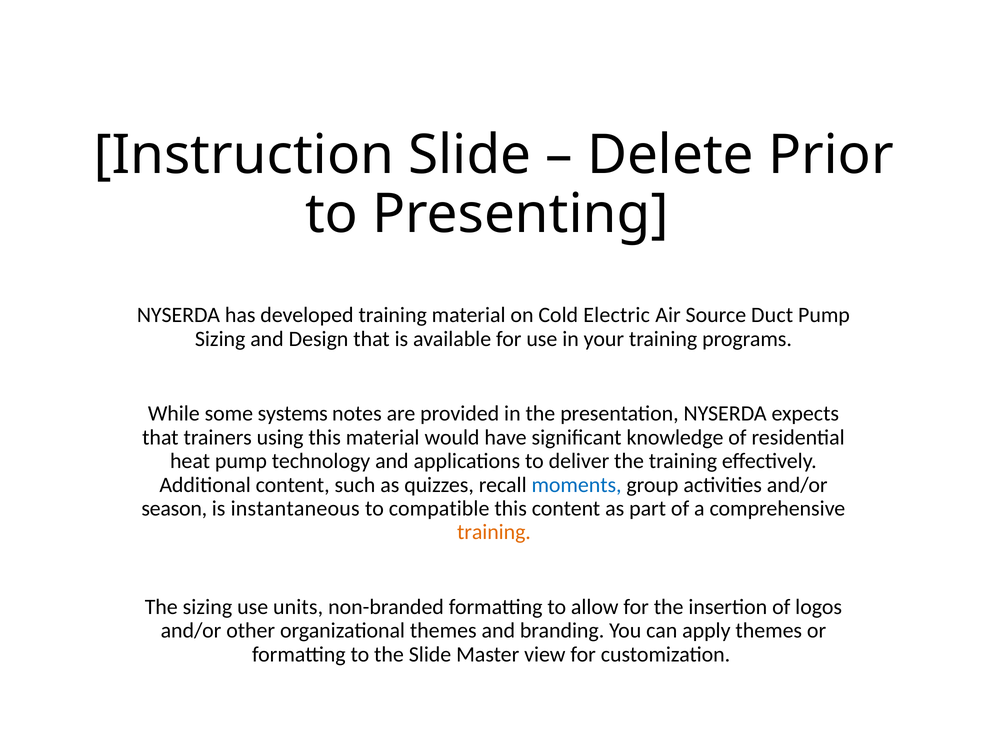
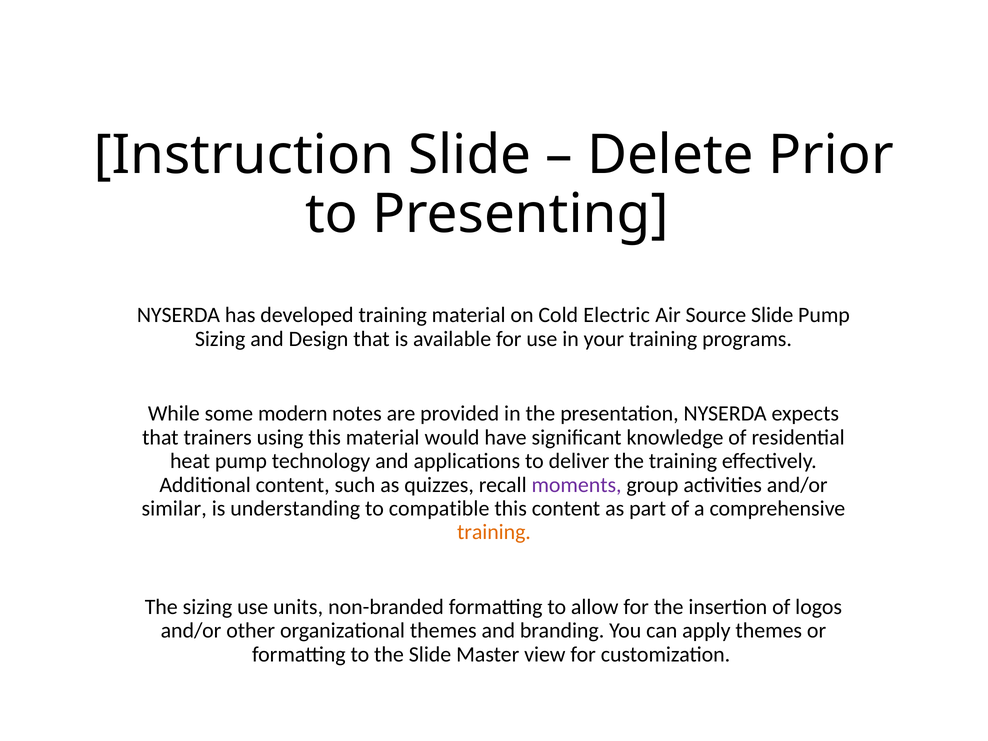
Source Duct: Duct -> Slide (772, 315)
systems: systems -> modern (293, 414)
moments colour: blue -> purple (577, 485)
season: season -> similar (174, 508)
instantaneous: instantaneous -> understanding (295, 508)
